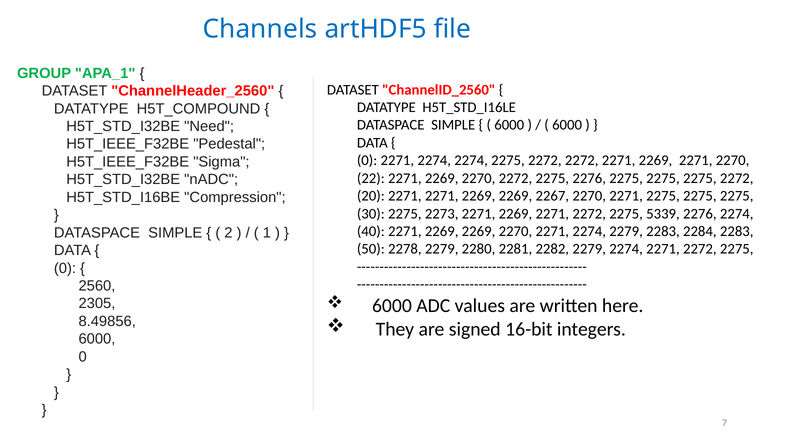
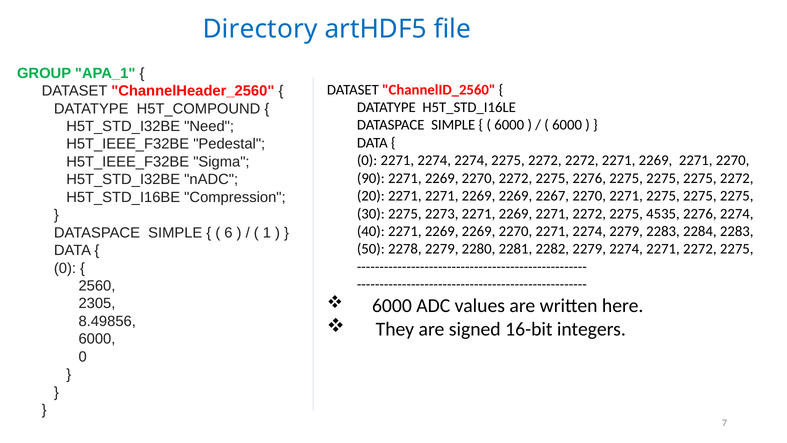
Channels: Channels -> Directory (260, 29)
22: 22 -> 90 (371, 178)
5339: 5339 -> 4535 (663, 214)
2: 2 -> 6 (228, 233)
